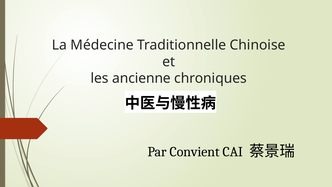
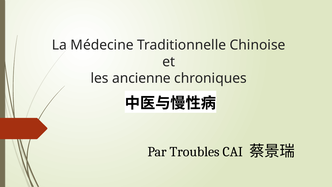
Convient: Convient -> Troubles (195, 152)
